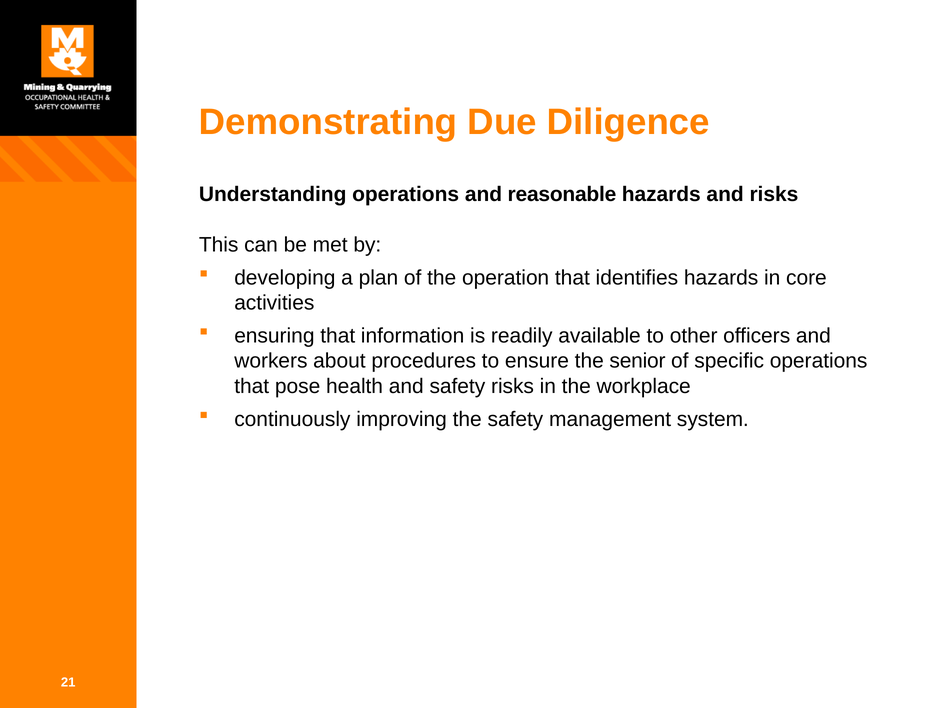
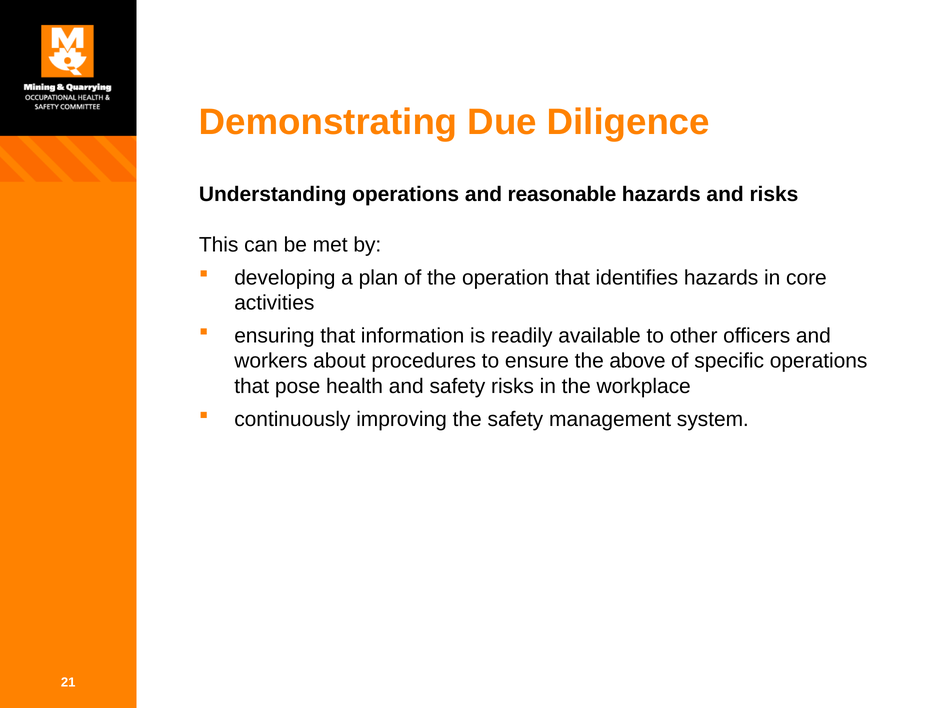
senior: senior -> above (638, 361)
